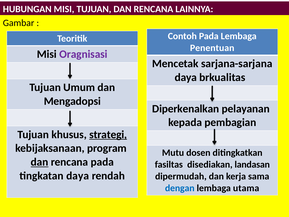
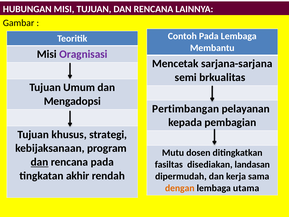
Penentuan: Penentuan -> Membantu (212, 48)
daya: daya -> semi (186, 77)
Diperkenalkan: Diperkenalkan -> Pertimbangan (186, 109)
strategi underline: present -> none (108, 134)
tingkatan daya: daya -> akhir (78, 176)
dengan colour: blue -> orange (180, 188)
